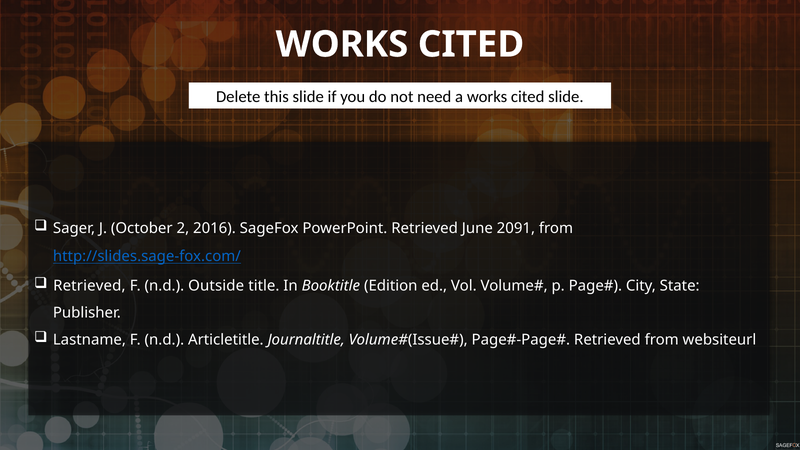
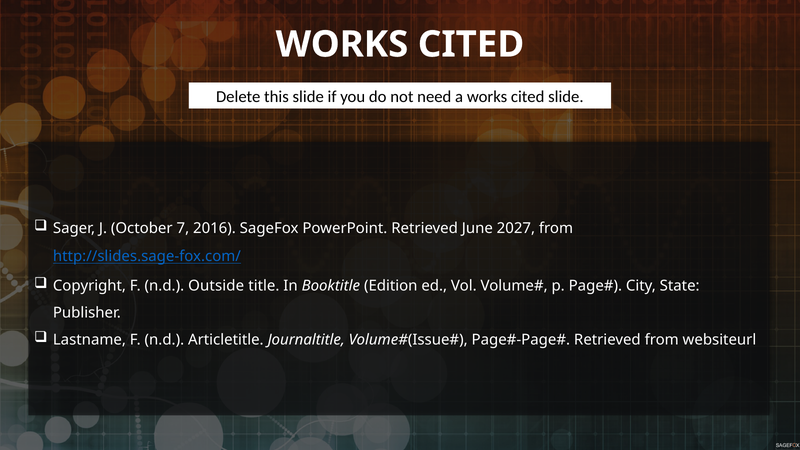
2: 2 -> 7 (183, 228)
2091: 2091 -> 2027 (516, 228)
Retrieved: Retrieved -> Copyright (89, 286)
